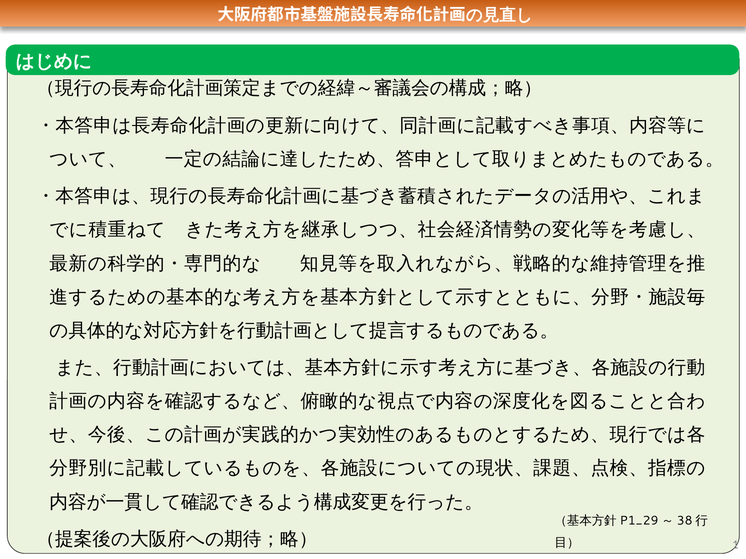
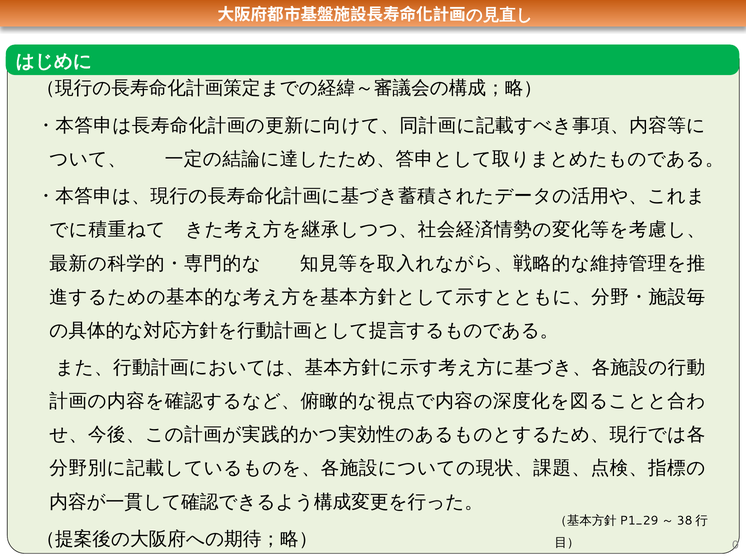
1: 1 -> 0 (735, 545)
